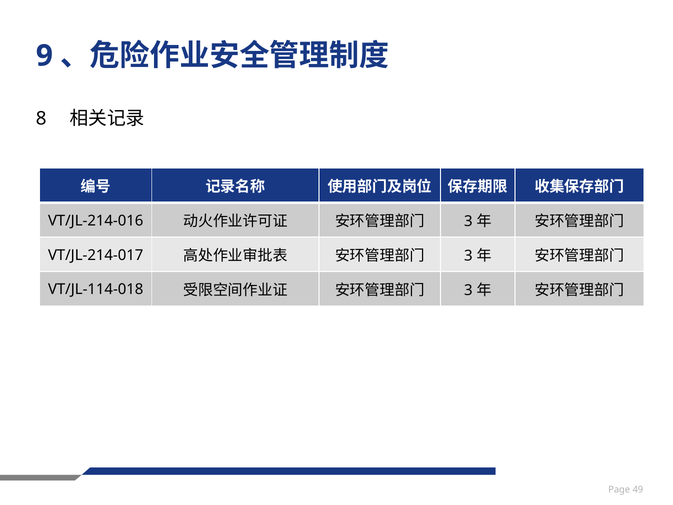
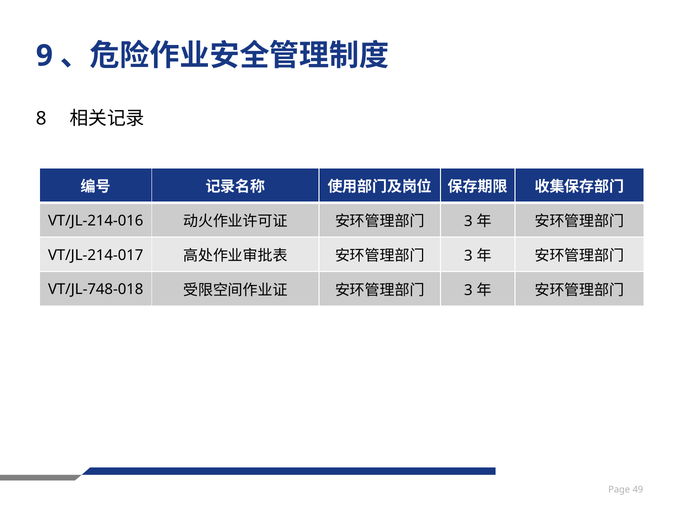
VT/JL-114-018: VT/JL-114-018 -> VT/JL-748-018 (96, 289)
